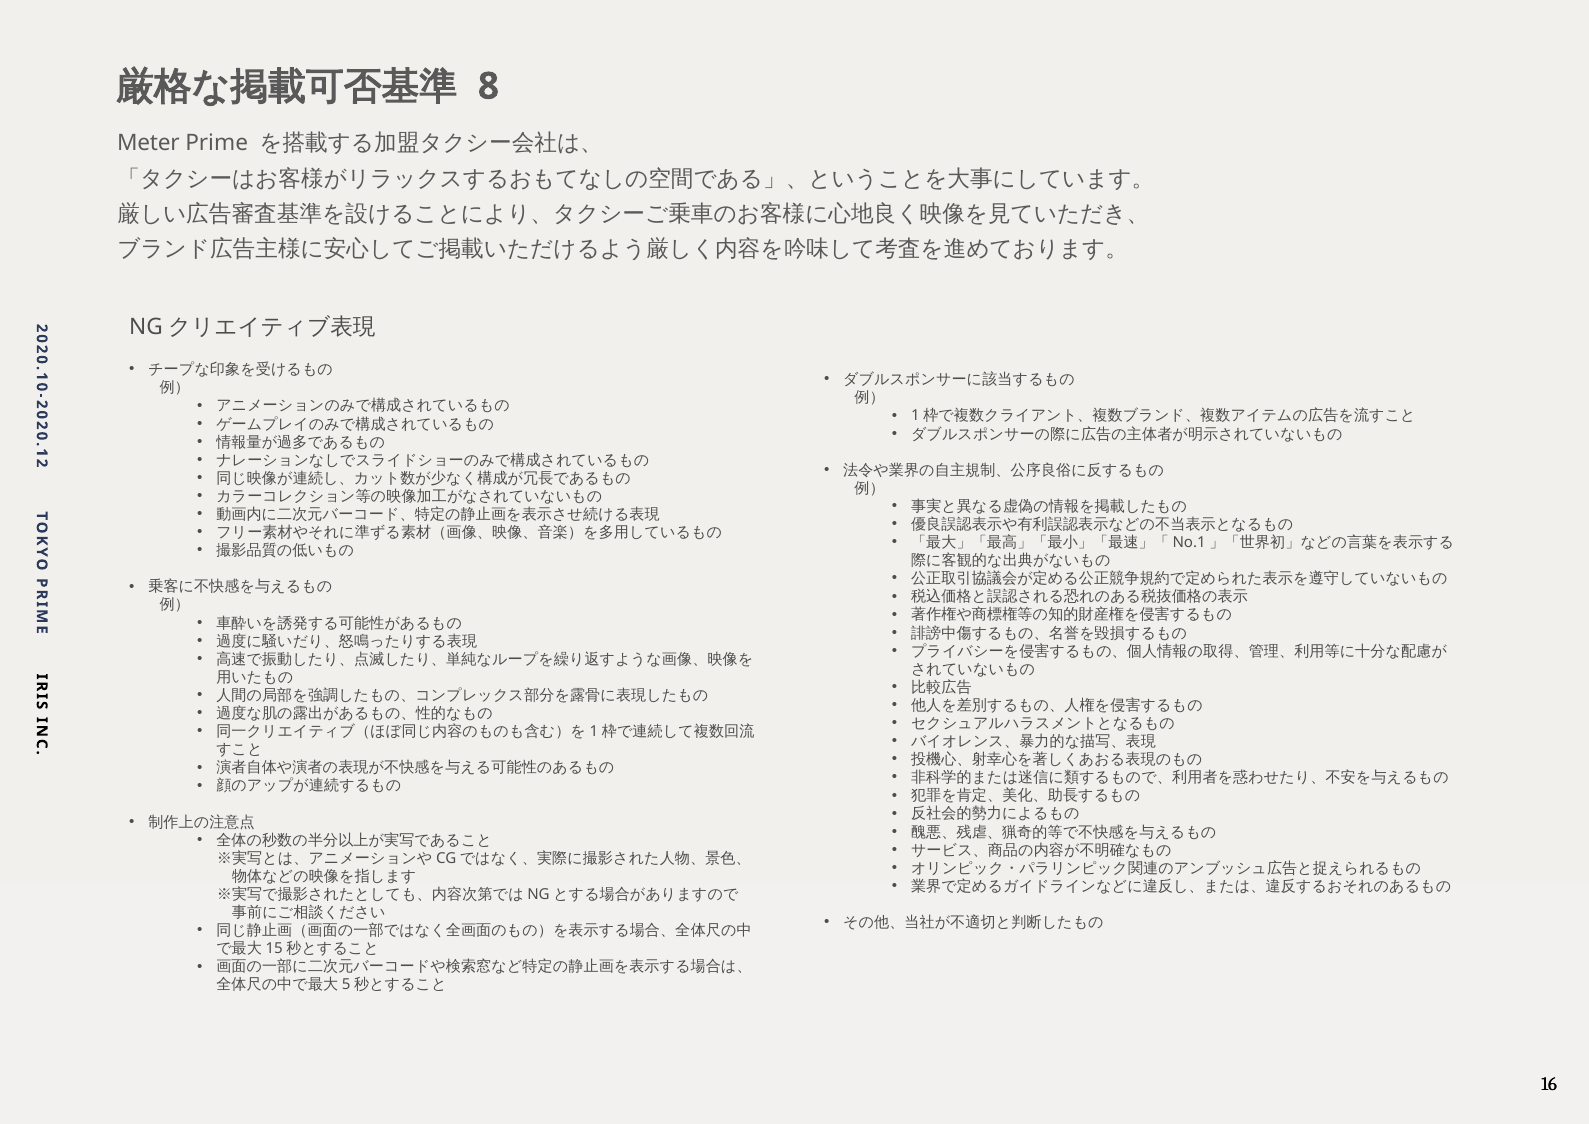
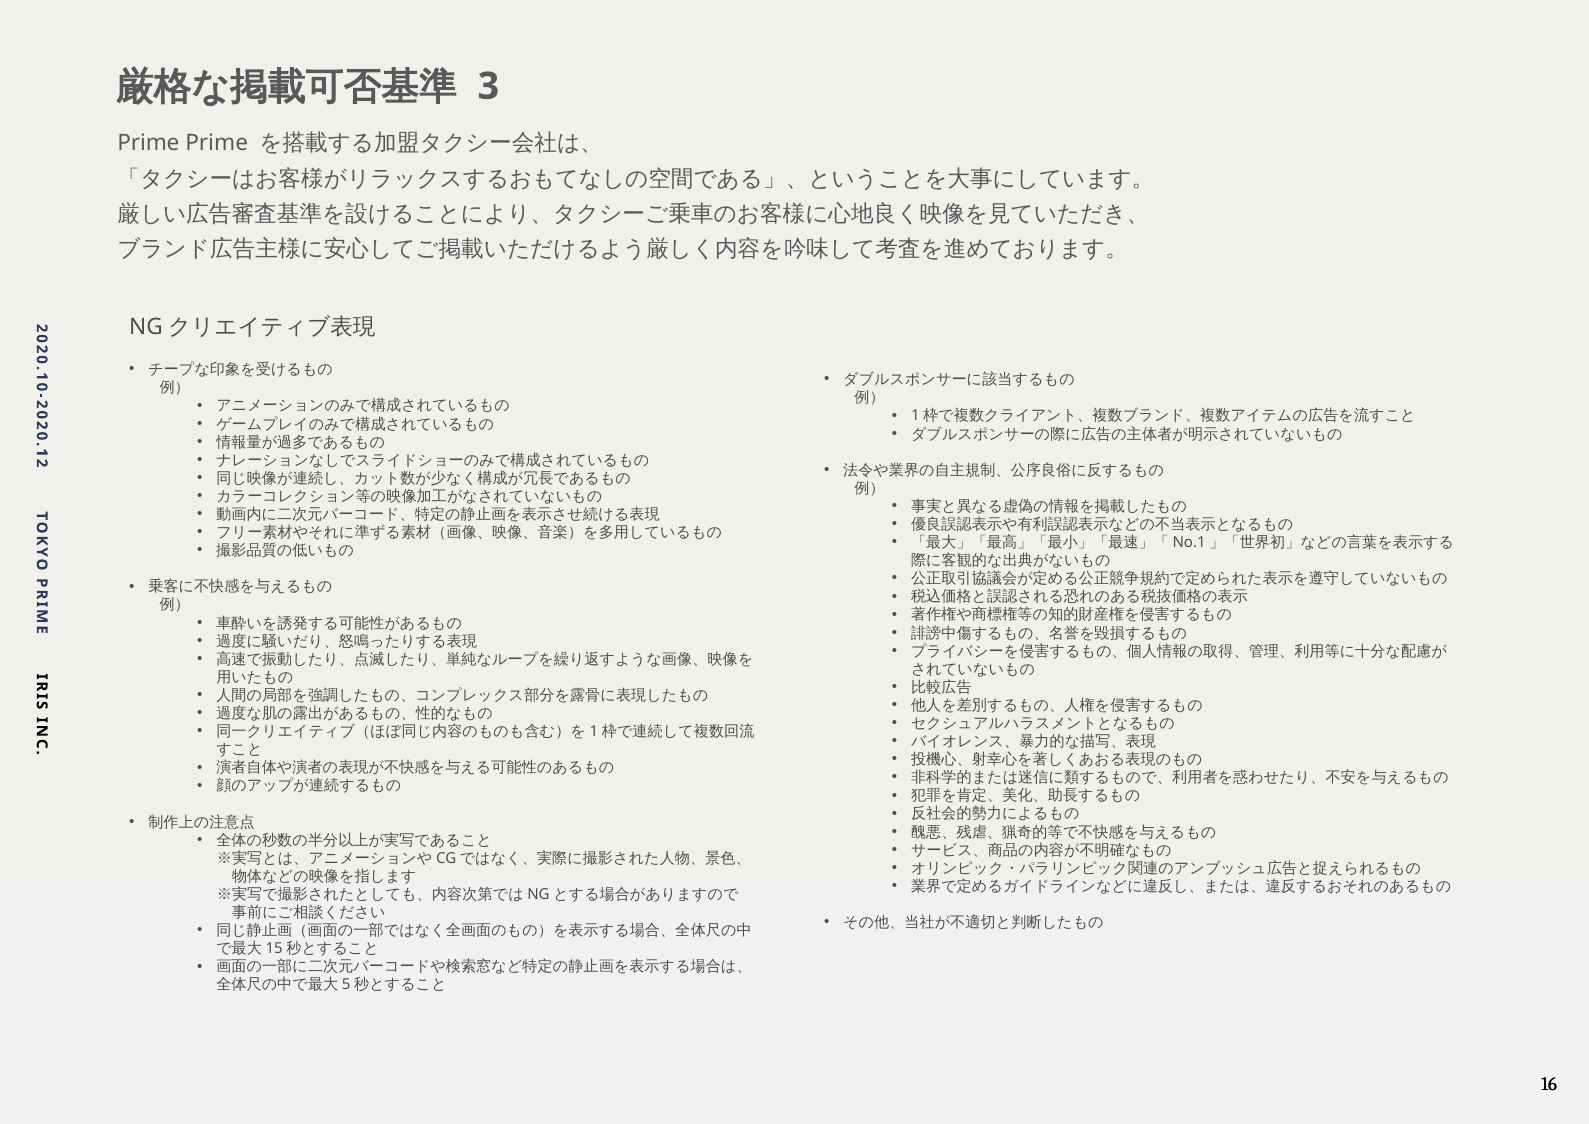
8: 8 -> 3 (488, 86)
Meter: Meter -> Prime (148, 143)
